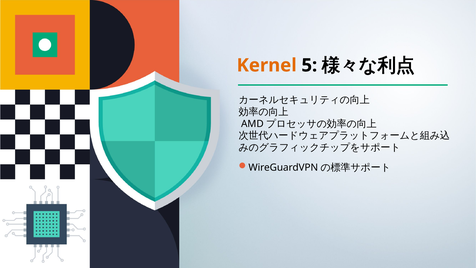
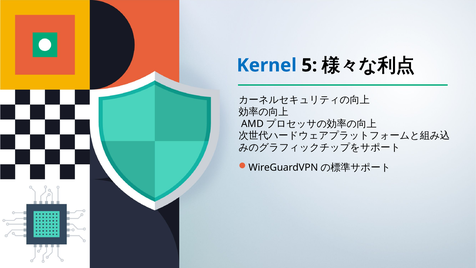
Kernel colour: orange -> blue (267, 65)
